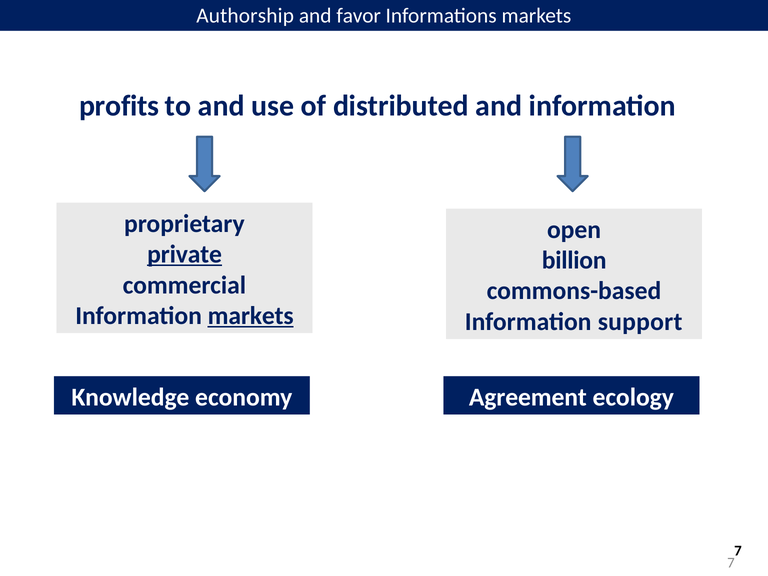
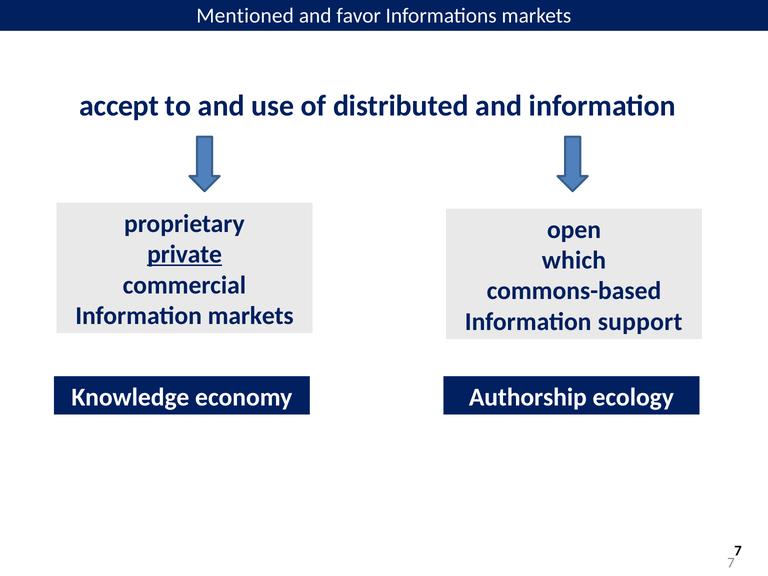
Authorship: Authorship -> Mentioned (245, 16)
profits: profits -> accept (119, 106)
billion: billion -> which (574, 260)
markets underline: present -> none (251, 316)
Agreement: Agreement -> Authorship (528, 397)
